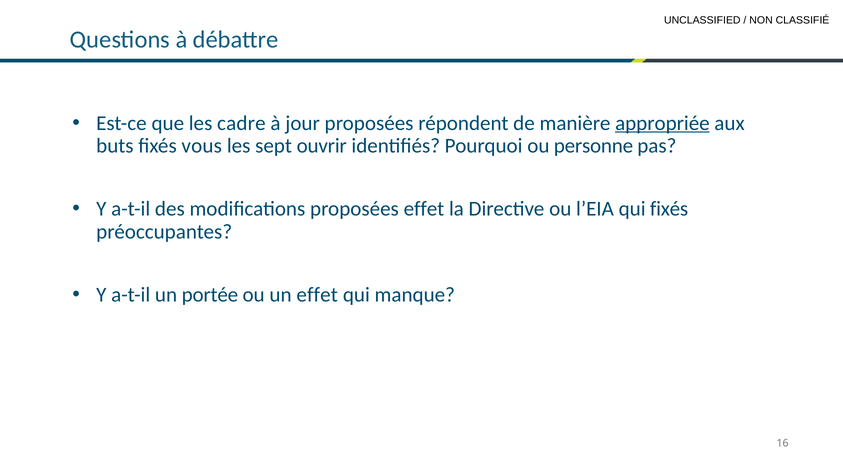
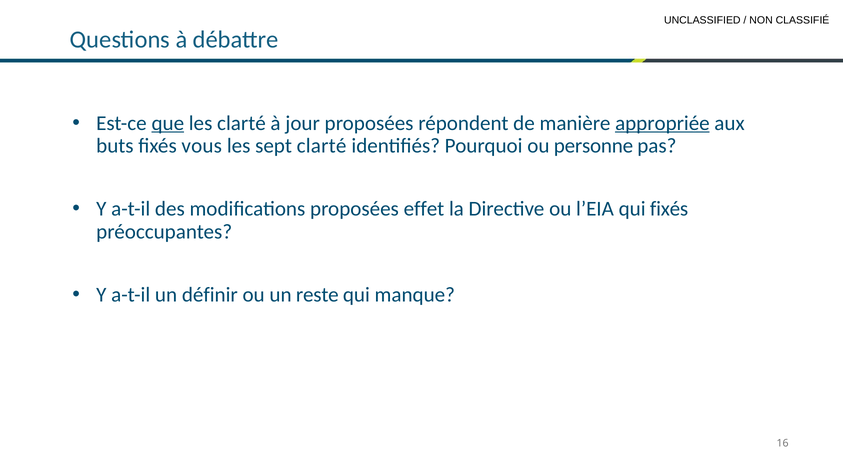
que underline: none -> present (168, 123)
les cadre: cadre -> clarté (241, 123)
sept ouvrir: ouvrir -> clarté (322, 146)
portée: portée -> définir (210, 295)
un effet: effet -> reste (317, 295)
